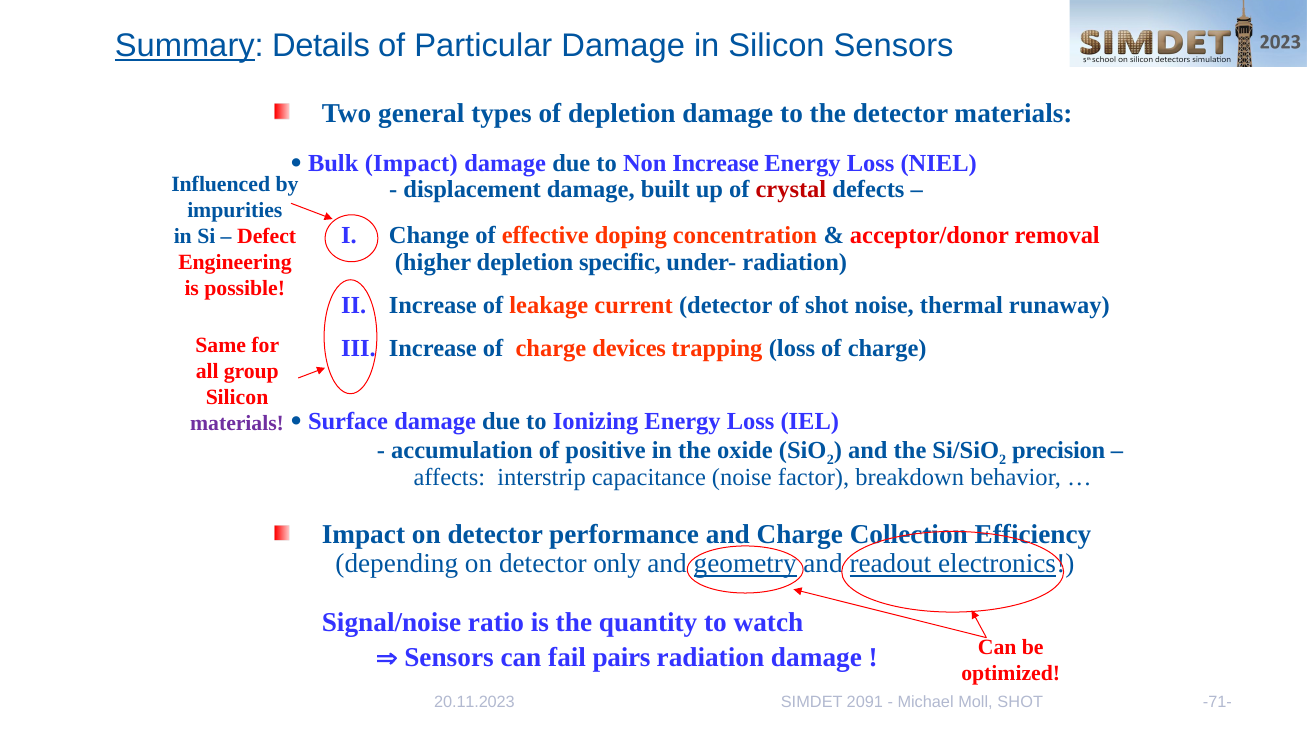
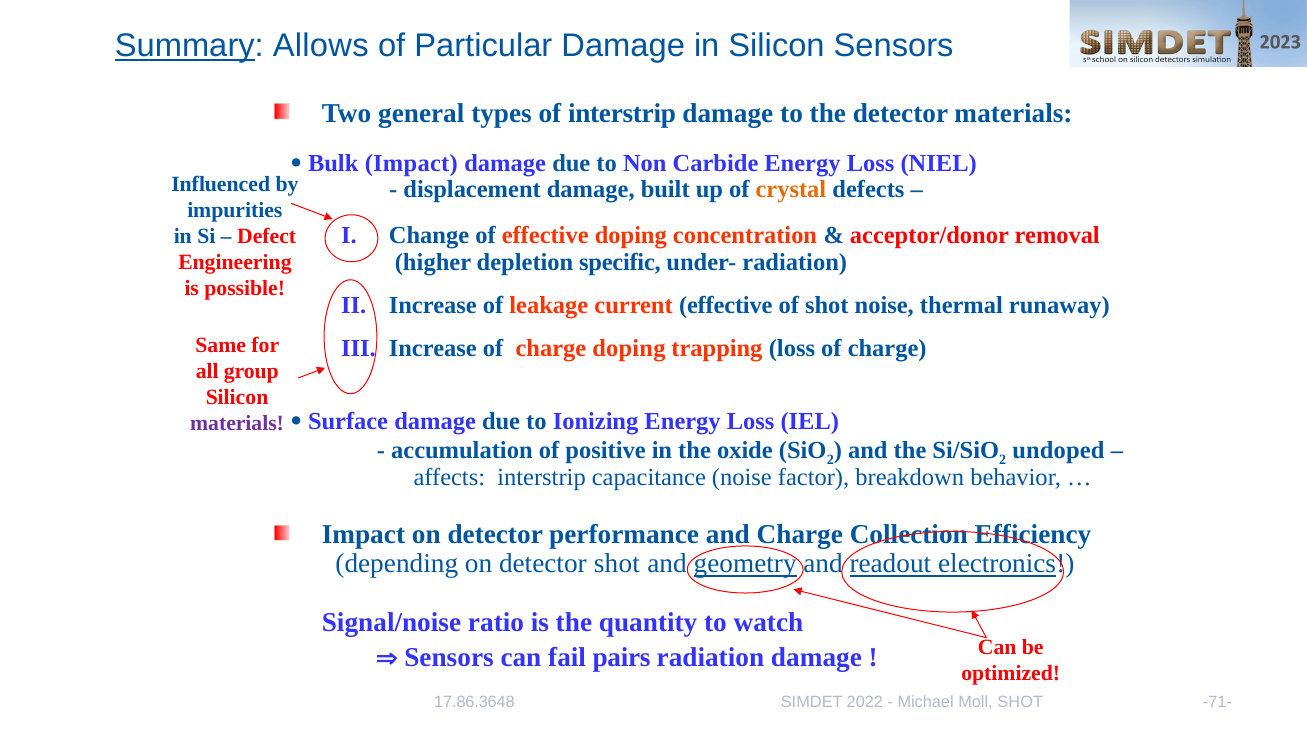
Details: Details -> Allows (321, 45)
of depletion: depletion -> interstrip (622, 113)
Non Increase: Increase -> Carbide (716, 163)
crystal colour: red -> orange (791, 190)
current detector: detector -> effective (726, 306)
charge devices: devices -> doping (629, 349)
precision: precision -> undoped (1058, 451)
detector only: only -> shot (617, 564)
2091: 2091 -> 2022 (865, 702)
20.11.2023: 20.11.2023 -> 17.86.3648 (474, 703)
